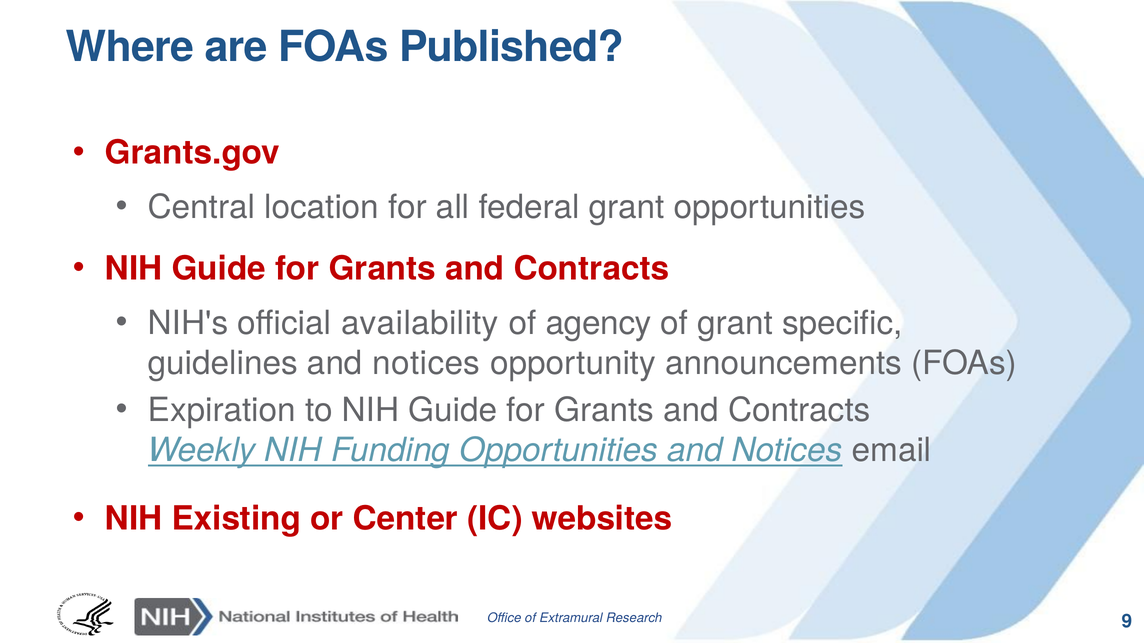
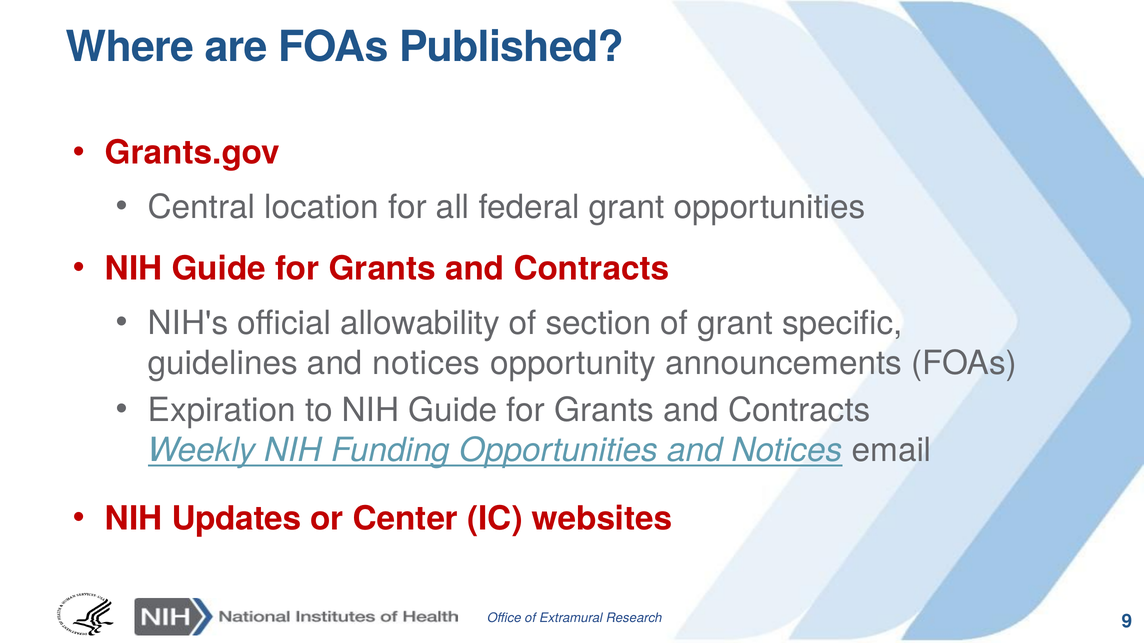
availability: availability -> allowability (420, 323)
agency: agency -> section (598, 323)
Existing: Existing -> Updates (236, 519)
